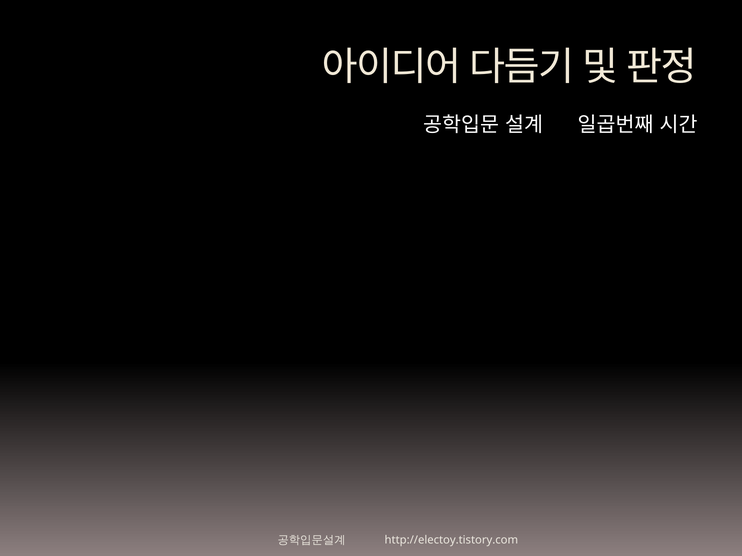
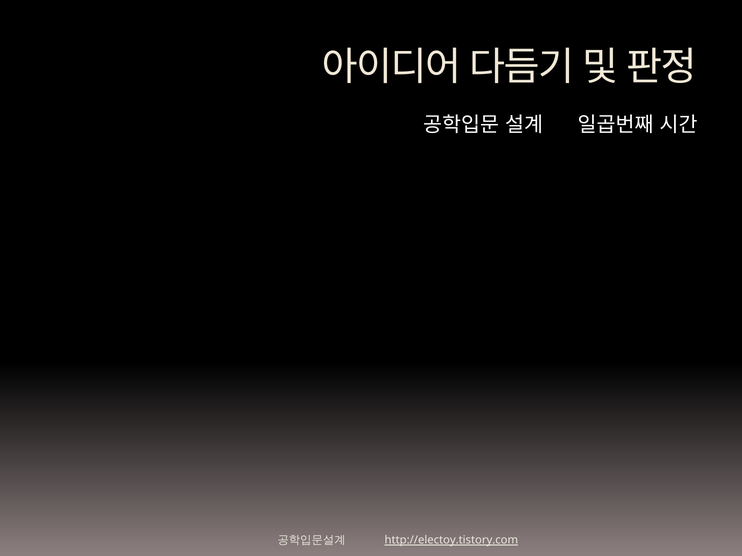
http://electoy.tistory.com underline: none -> present (451, 541)
